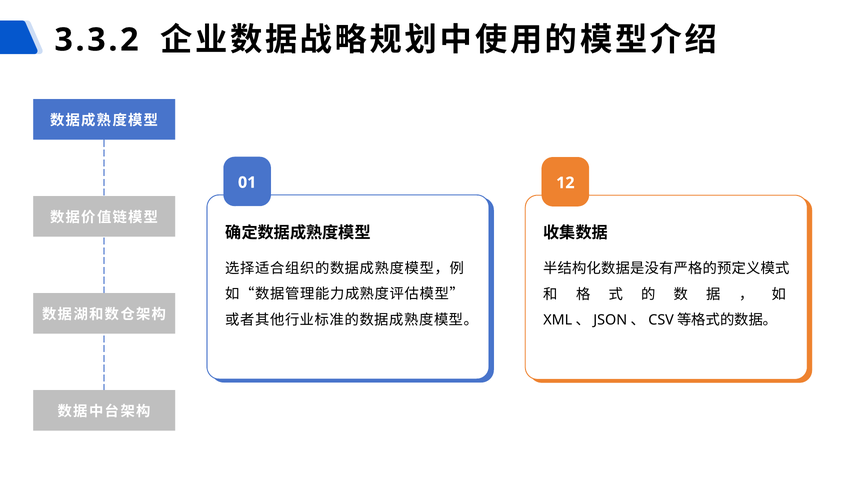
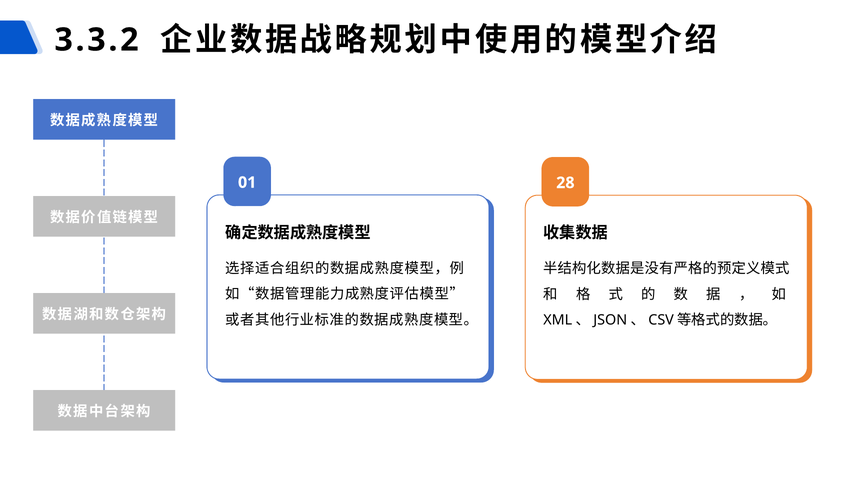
12: 12 -> 28 (565, 183)
